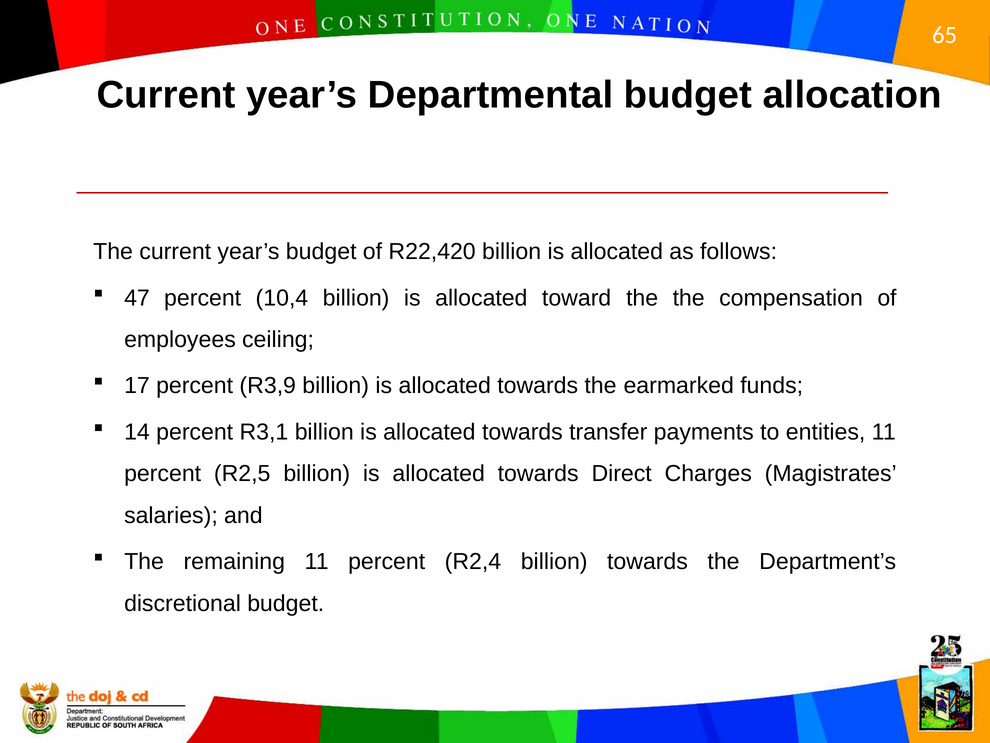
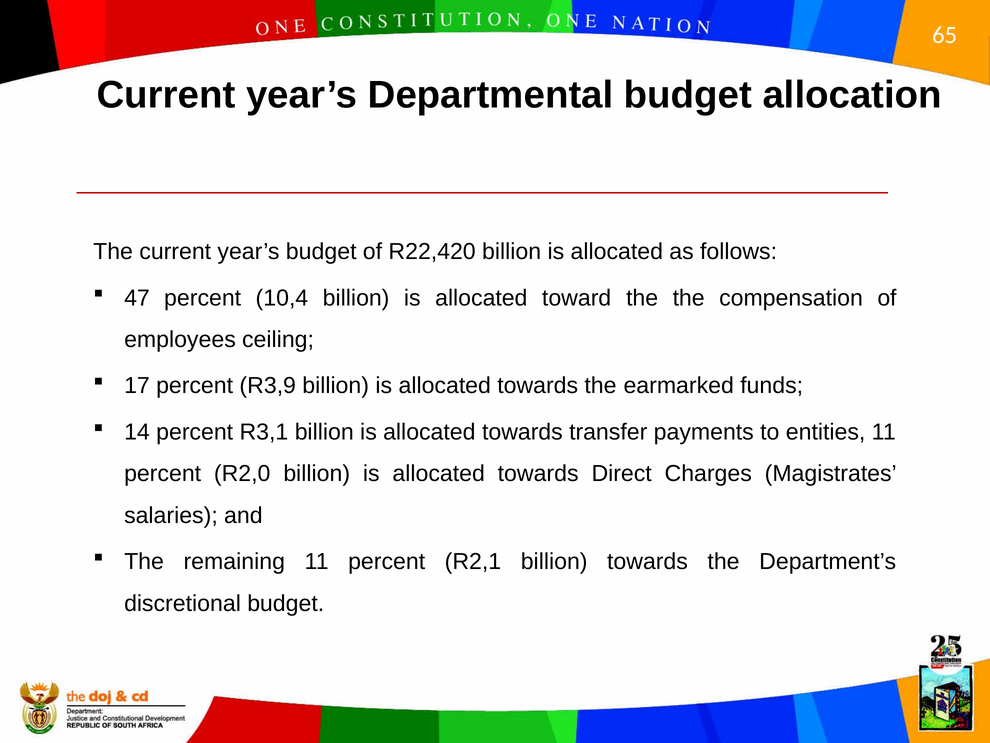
R2,5: R2,5 -> R2,0 (242, 473)
R2,4: R2,4 -> R2,1 (473, 561)
